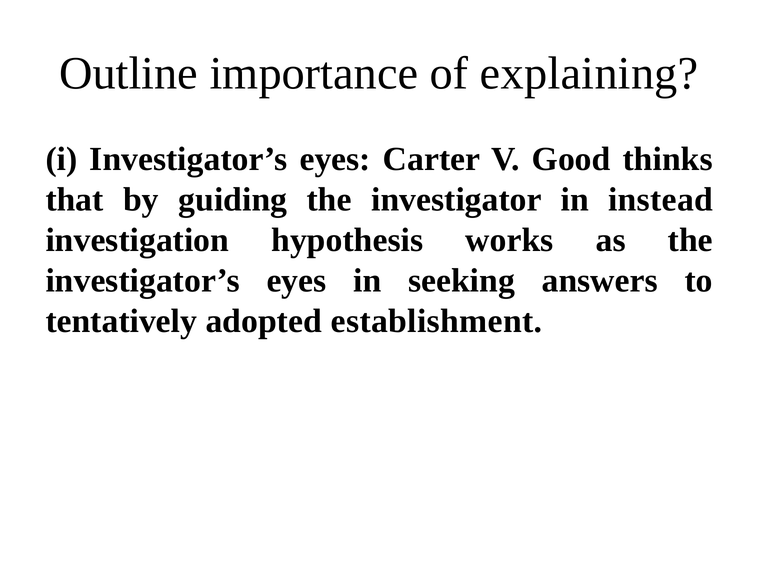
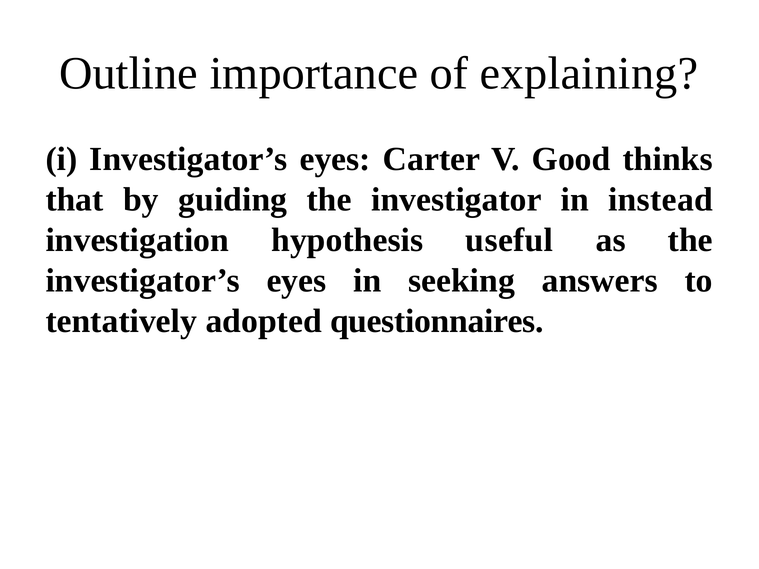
works: works -> useful (509, 240)
establishment: establishment -> questionnaires (437, 321)
